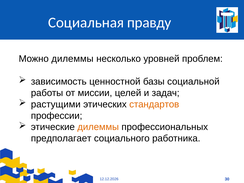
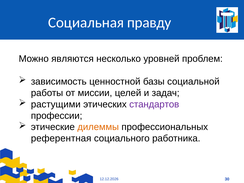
Можно дилеммы: дилеммы -> являются (73, 59)
стандартов colour: orange -> purple (154, 104)
предполагает: предполагает -> референтная (61, 138)
